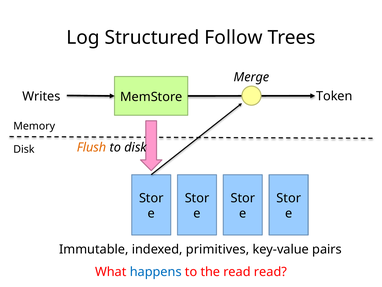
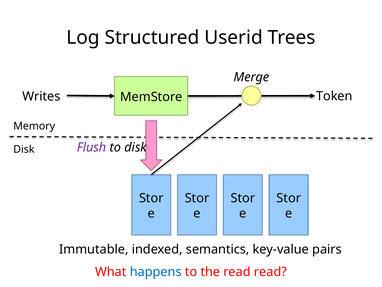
Follow: Follow -> Userid (234, 38)
Flush colour: orange -> purple (92, 147)
primitives: primitives -> semantics (218, 249)
